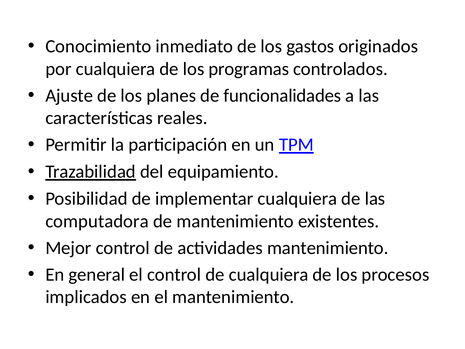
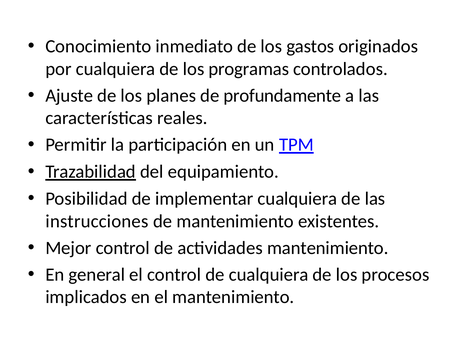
funcionalidades: funcionalidades -> profundamente (282, 96)
computadora: computadora -> instrucciones (97, 221)
